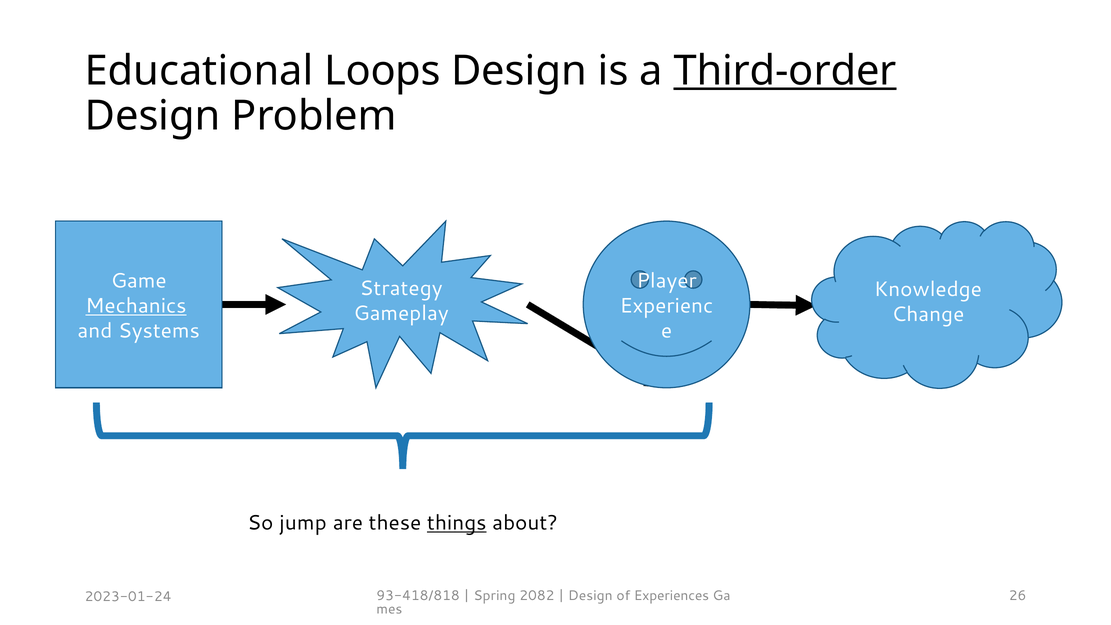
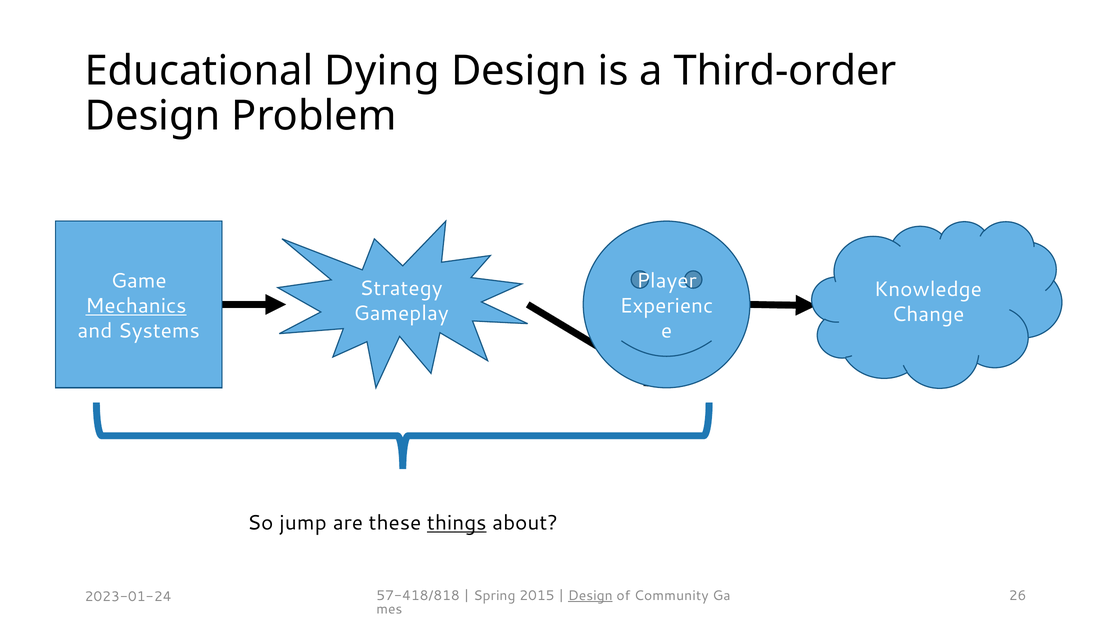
Loops: Loops -> Dying (382, 71)
Third-order underline: present -> none (785, 71)
93-418/818: 93-418/818 -> 57-418/818 (418, 595)
2082: 2082 -> 2015 (537, 595)
Design underline: none -> present (590, 595)
Experiences: Experiences -> Community (671, 595)
